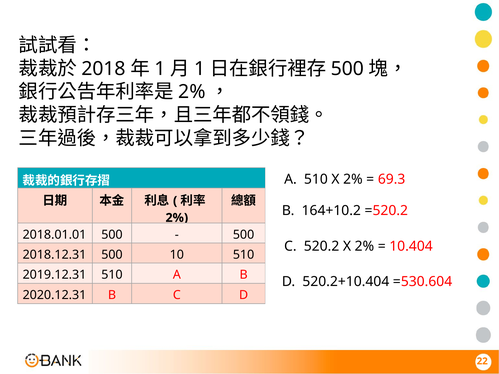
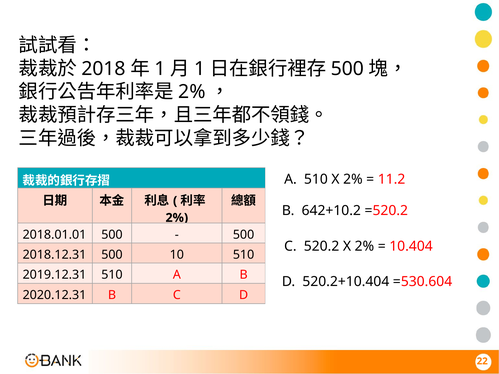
69.3: 69.3 -> 11.2 (392, 179)
164+10.2: 164+10.2 -> 642+10.2 (331, 211)
